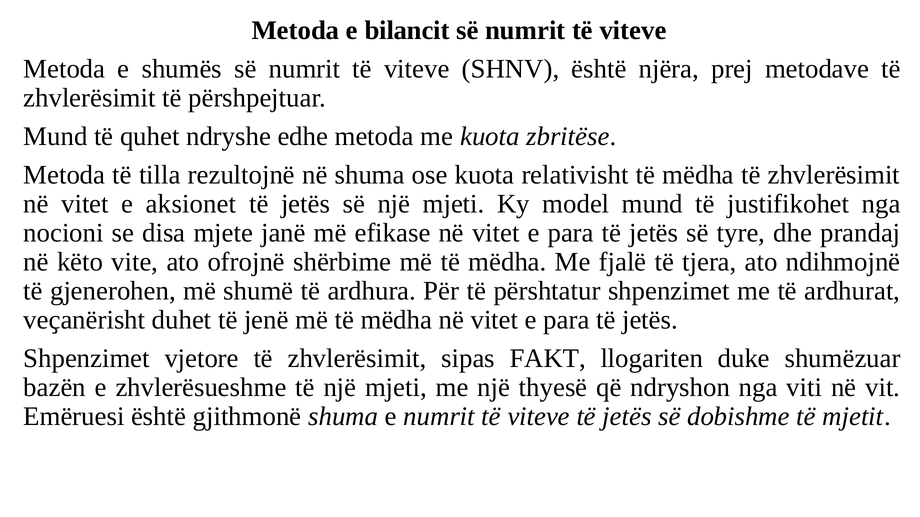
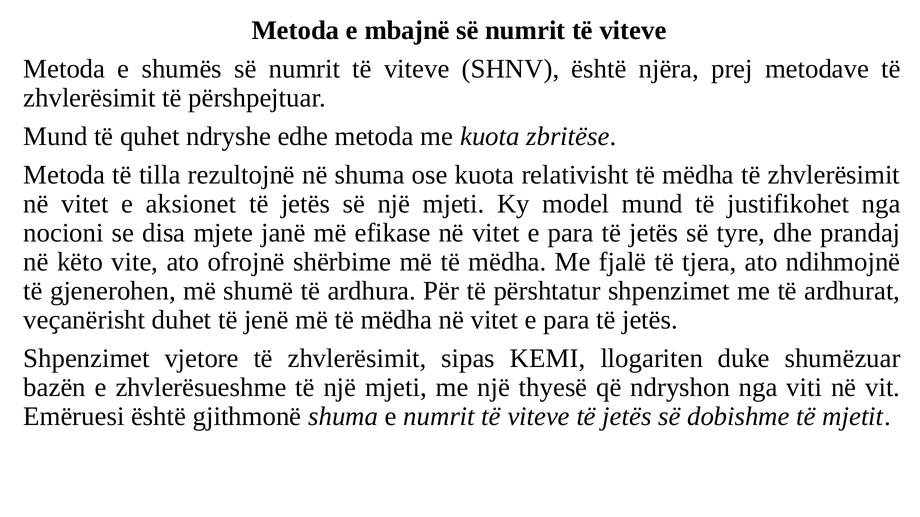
bilancit: bilancit -> mbajnë (407, 30)
FAKT: FAKT -> KEMI (548, 359)
